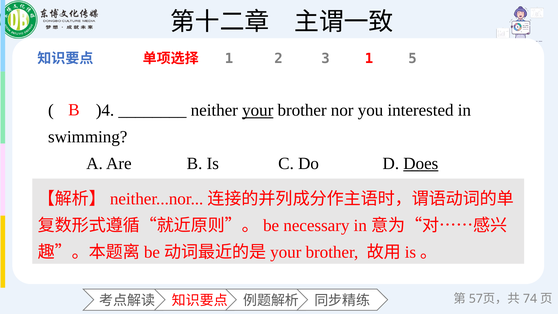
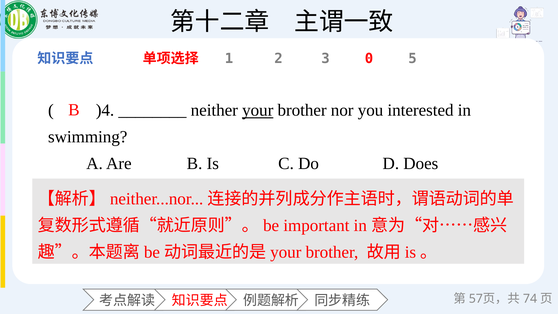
3 1: 1 -> 0 (369, 59)
Does underline: present -> none (421, 163)
necessary: necessary -> important (316, 225)
